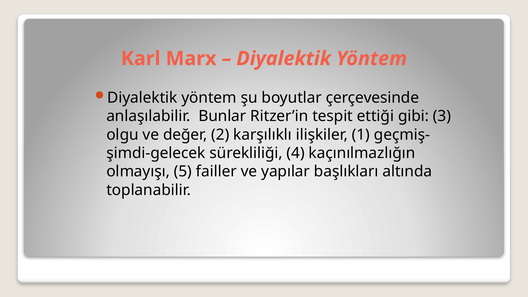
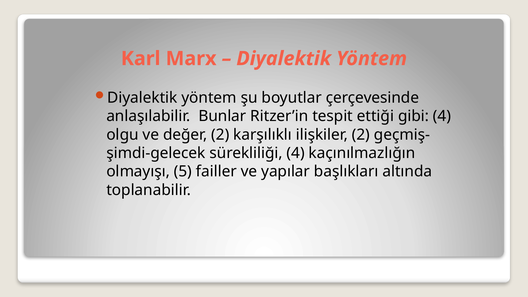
gibi 3: 3 -> 4 (442, 116)
ilişkiler 1: 1 -> 2 (361, 135)
